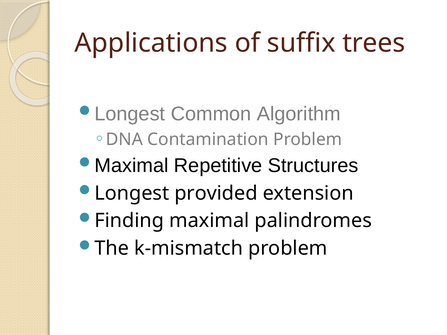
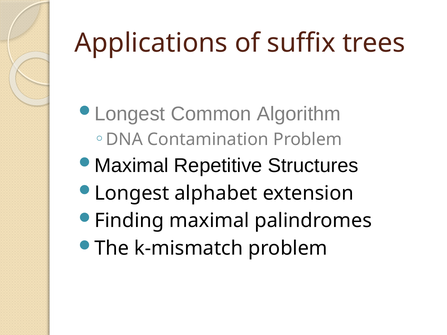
provided: provided -> alphabet (216, 193)
